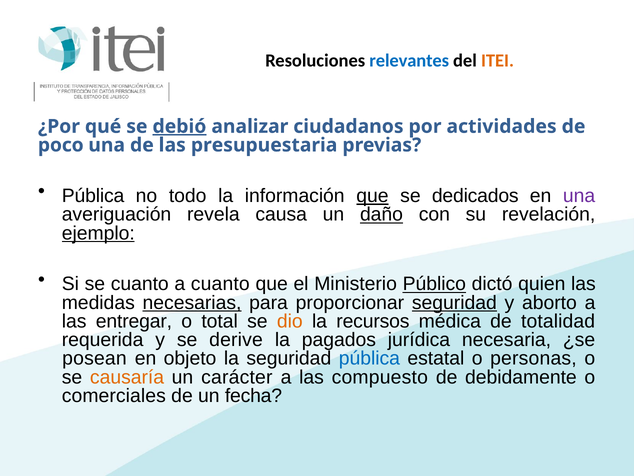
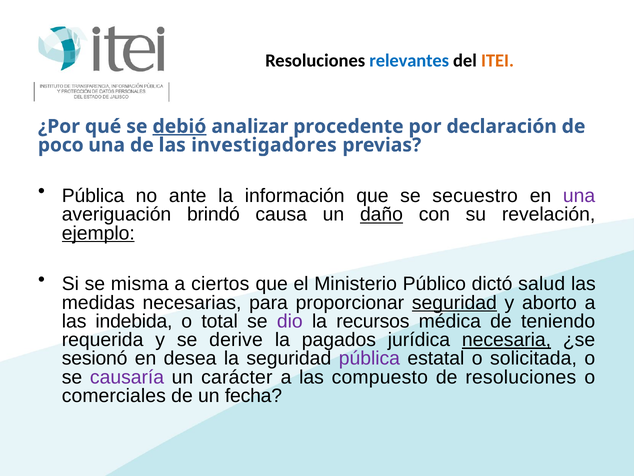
ciudadanos: ciudadanos -> procedente (348, 126)
actividades: actividades -> declaración (502, 126)
presupuestaria: presupuestaria -> investigadores (264, 145)
todo: todo -> ante (188, 196)
que underline: present -> none (372, 196)
dedicados: dedicados -> secuestro (475, 196)
revela: revela -> brindó (213, 214)
se cuanto: cuanto -> misma (140, 284)
a cuanto: cuanto -> ciertos (220, 284)
Público underline: present -> none (434, 284)
quien: quien -> salud (542, 284)
necesarias underline: present -> none (192, 302)
entregar: entregar -> indebida (134, 321)
dio colour: orange -> purple (290, 321)
totalidad: totalidad -> teniendo (558, 321)
necesaria underline: none -> present (507, 340)
posean: posean -> sesionó (95, 358)
objeto: objeto -> desea (190, 358)
pública colour: blue -> purple (369, 358)
personas: personas -> solicitada (533, 358)
causaría colour: orange -> purple (127, 377)
de debidamente: debidamente -> resoluciones (521, 377)
